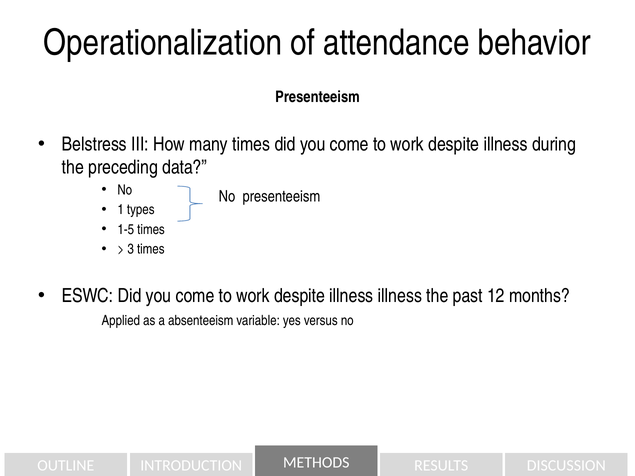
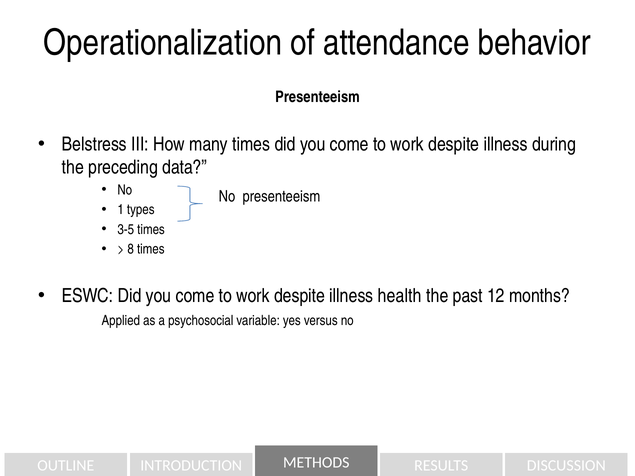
1-5: 1-5 -> 3-5 (126, 230)
3: 3 -> 8 (131, 249)
illness illness: illness -> health (400, 296)
absenteeism: absenteeism -> psychosocial (201, 321)
